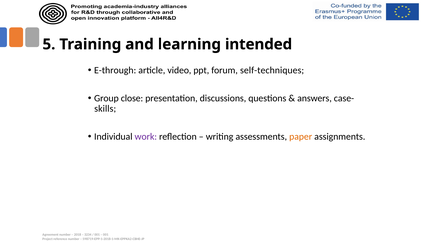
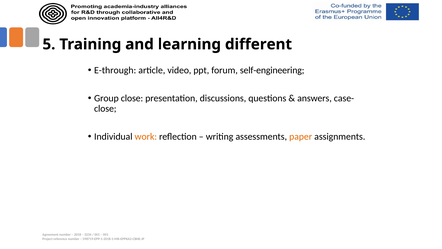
intended: intended -> different (259, 44)
self-techniques: self-techniques -> self-engineering (272, 70)
skills: skills -> close (105, 109)
work colour: purple -> orange (146, 136)
